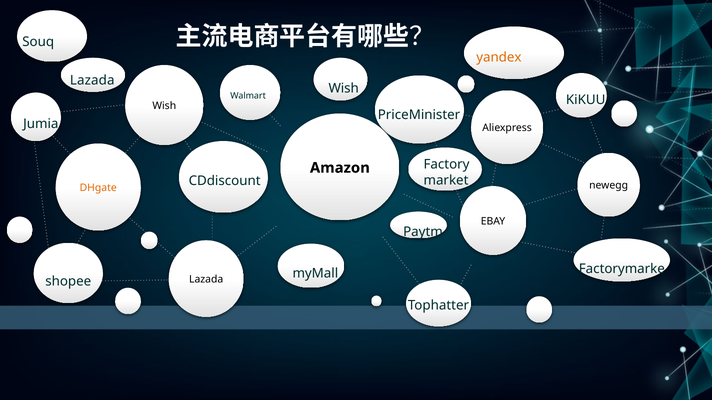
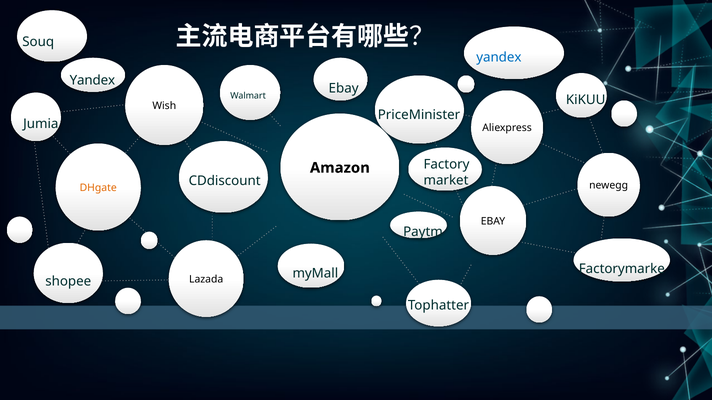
yandex colour: orange -> blue (499, 57)
Lazada: Lazada -> Yandex (92, 80)
Wish: Wish -> Ebay (344, 88)
